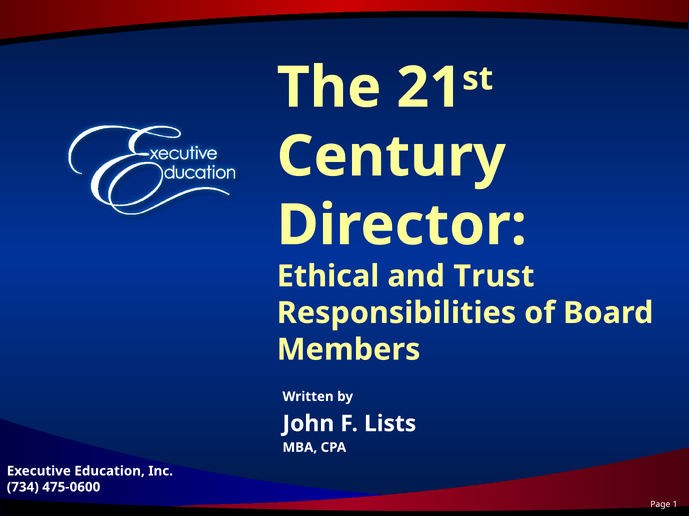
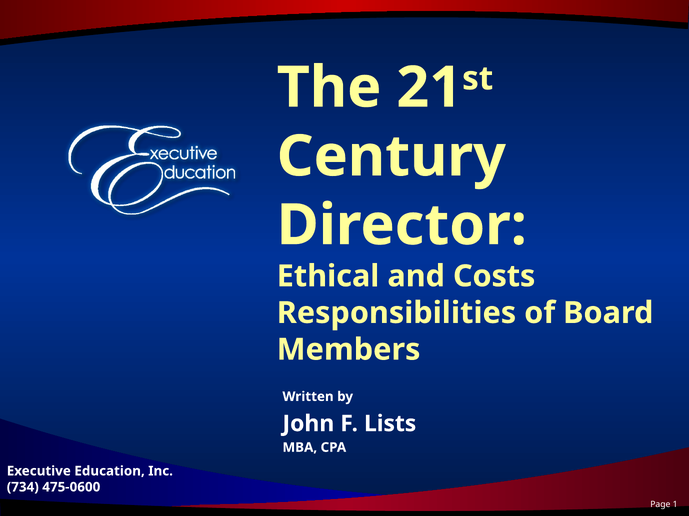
Trust: Trust -> Costs (494, 277)
